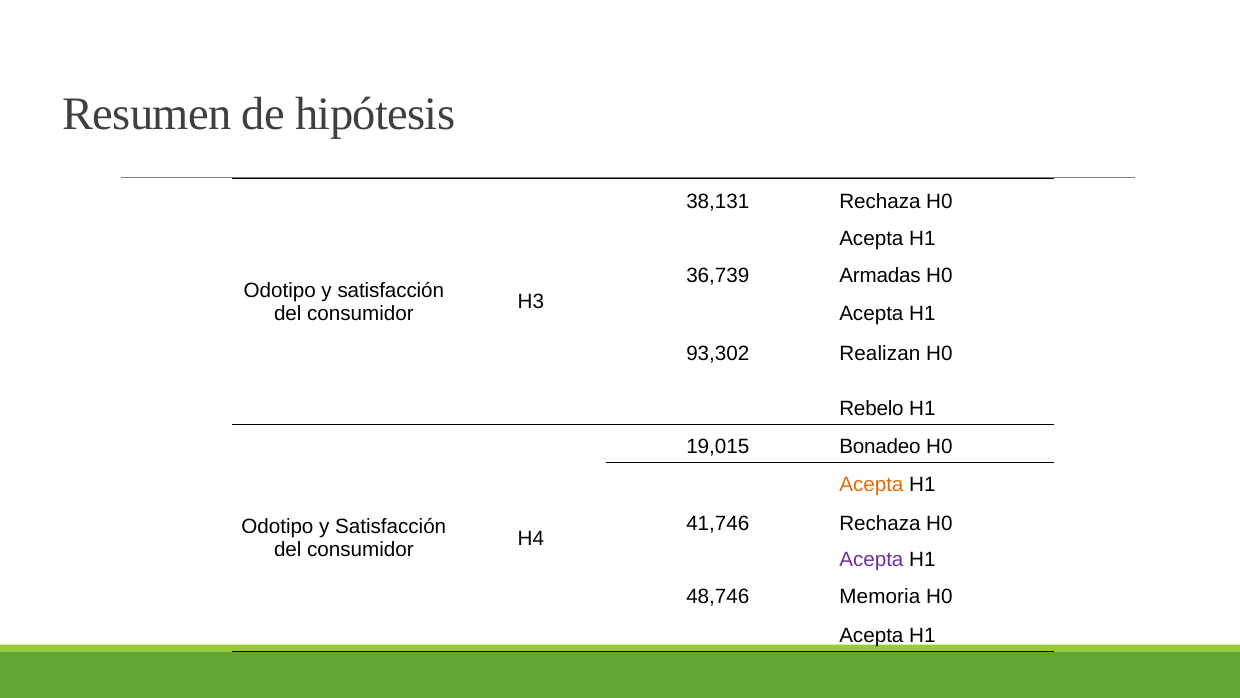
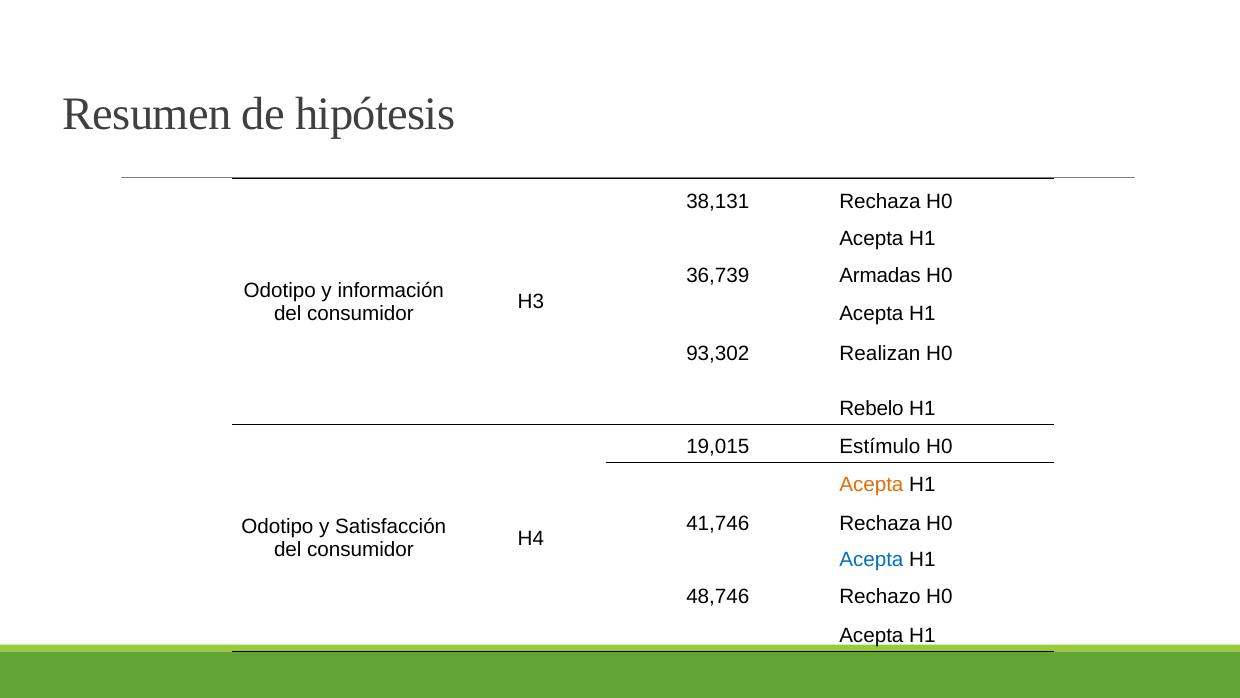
satisfacción: satisfacción -> información (391, 290)
Bonadeo: Bonadeo -> Estímulo (880, 446)
Acepta colour: purple -> blue (871, 559)
Memoria: Memoria -> Rechazo (880, 596)
